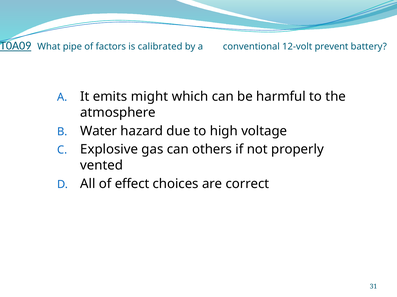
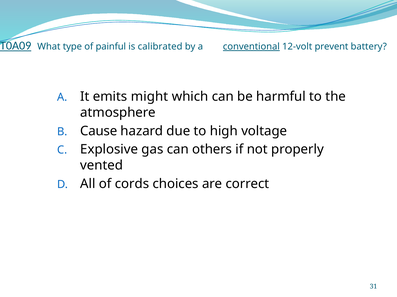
pipe: pipe -> type (72, 47)
factors: factors -> painful (111, 47)
conventional underline: none -> present (251, 47)
Water: Water -> Cause (99, 131)
effect: effect -> cords (132, 184)
